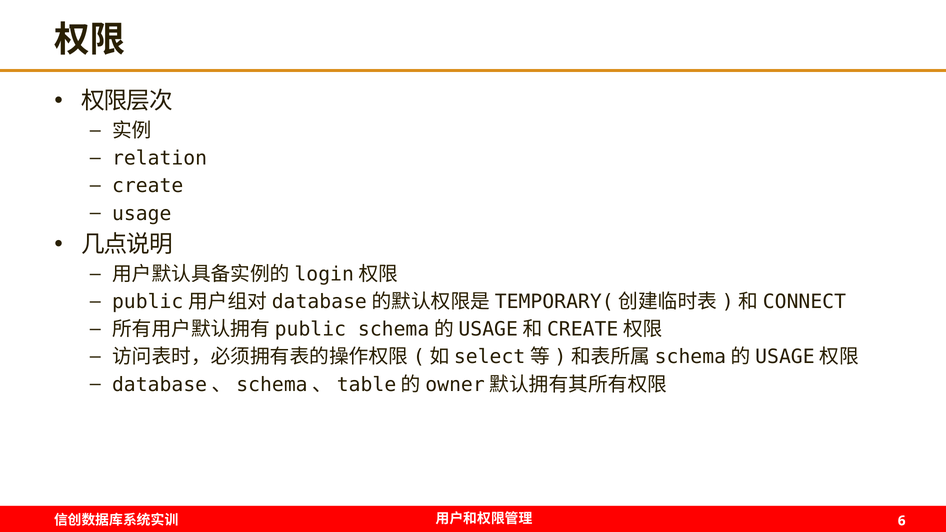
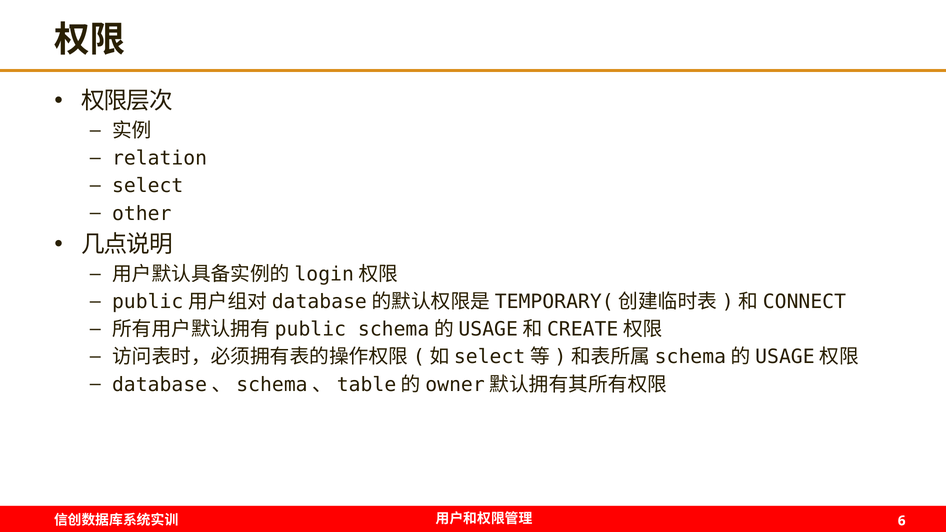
create: create -> select (148, 186)
usage: usage -> other (142, 214)
